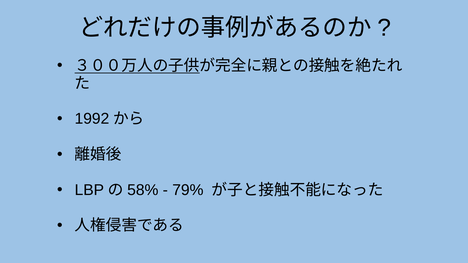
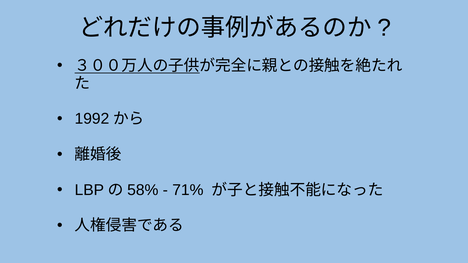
79%: 79% -> 71% (188, 190)
